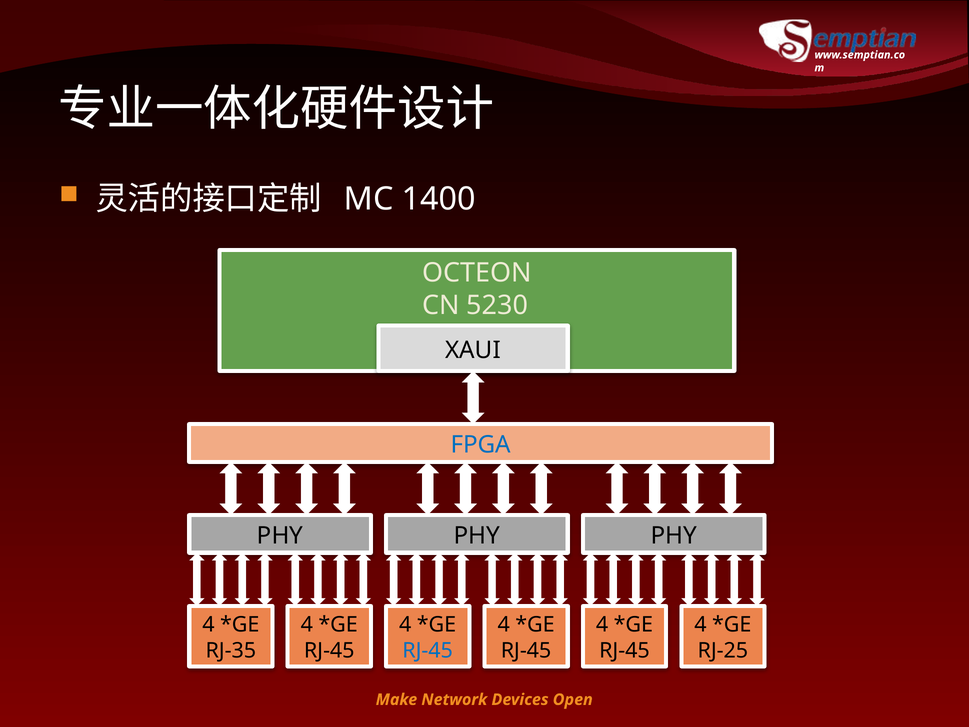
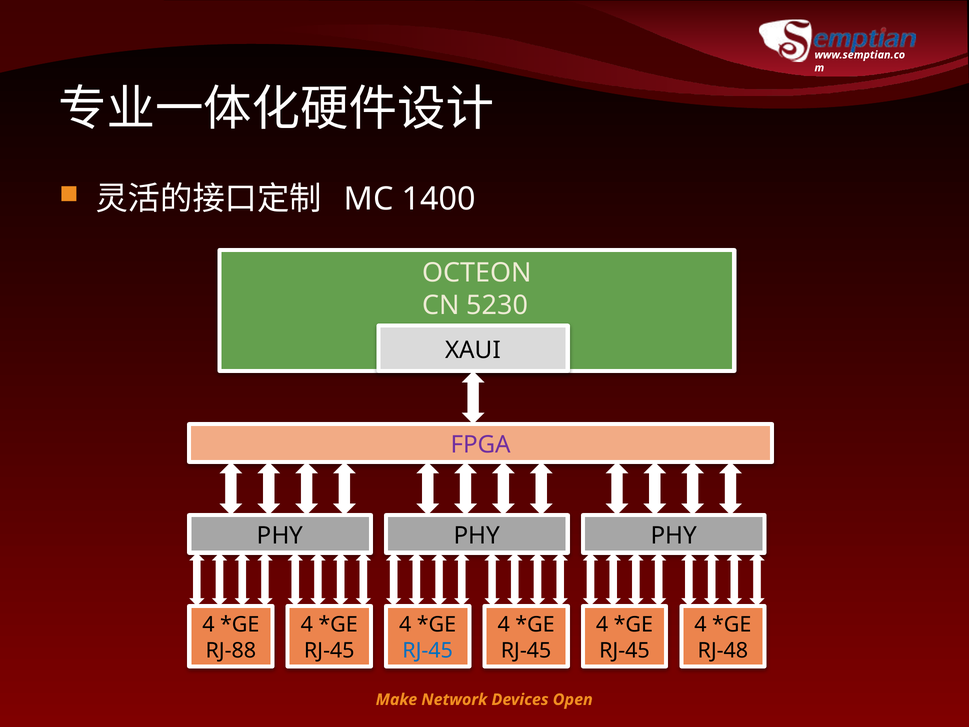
FPGA colour: blue -> purple (481, 445)
RJ-35: RJ-35 -> RJ-88 (231, 650)
RJ-25: RJ-25 -> RJ-48 (723, 650)
